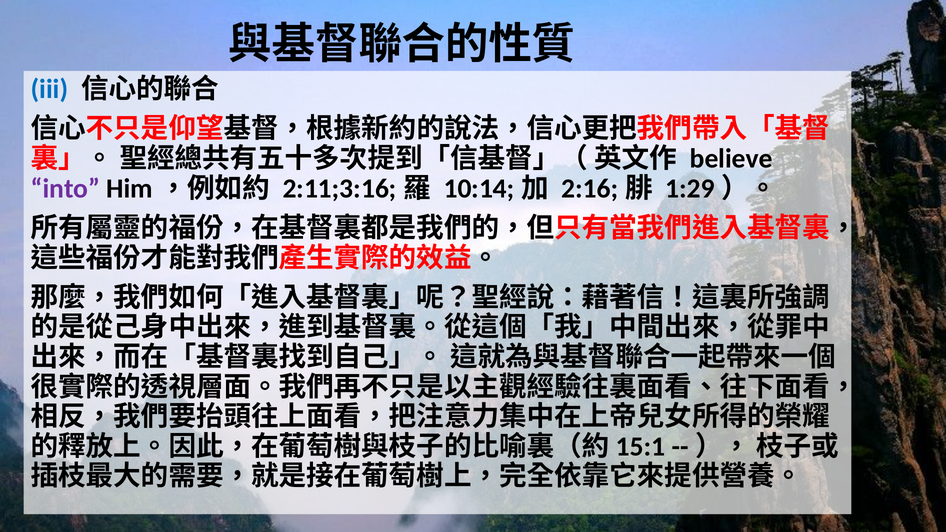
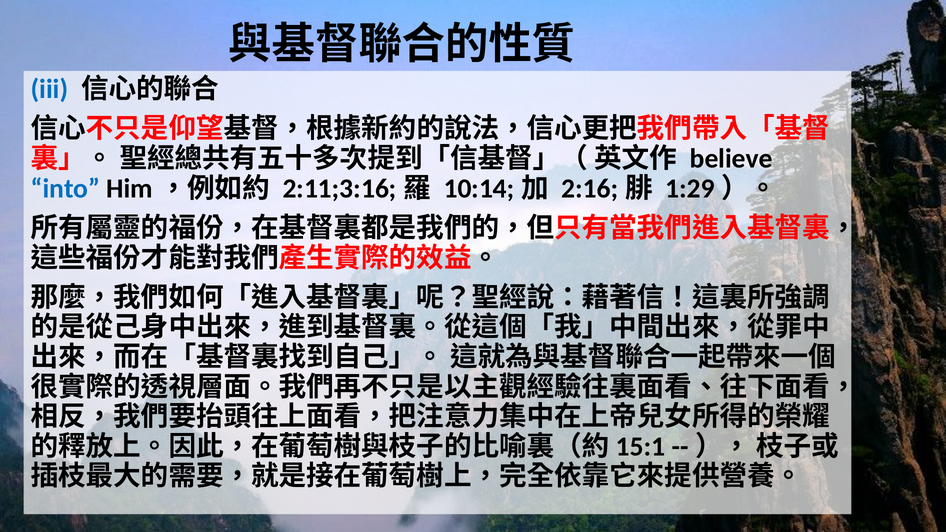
into colour: purple -> blue (65, 189)
